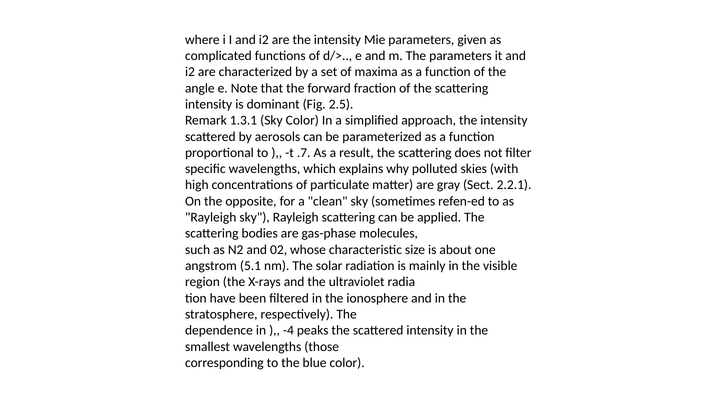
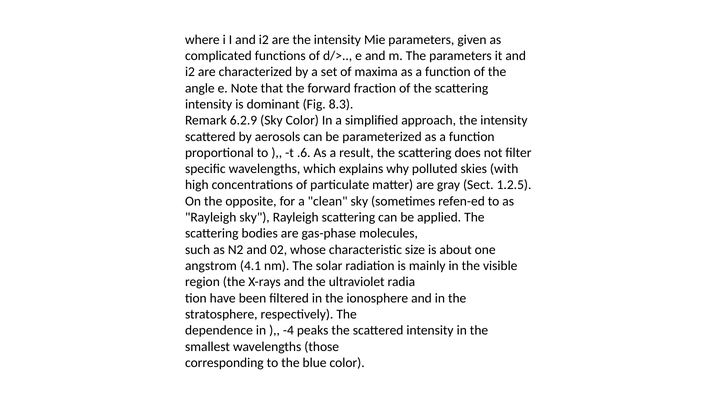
2.5: 2.5 -> 8.3 (341, 104)
1.3.1: 1.3.1 -> 6.2.9 (244, 121)
.7: .7 -> .6 (304, 153)
2.2.1: 2.2.1 -> 1.2.5 (514, 185)
5.1: 5.1 -> 4.1 (250, 266)
